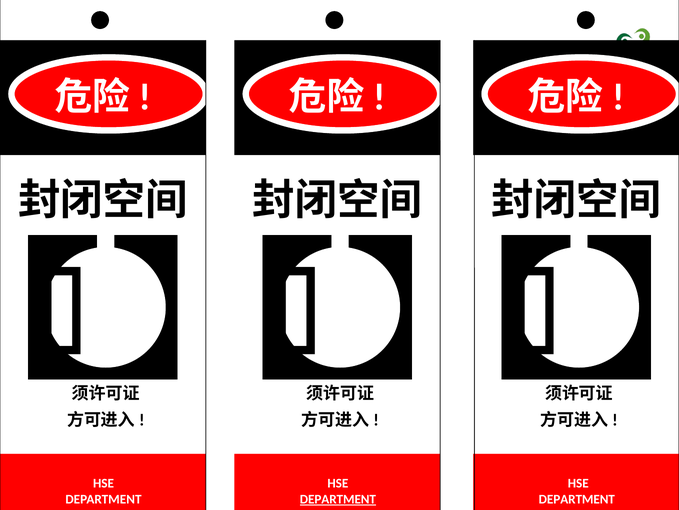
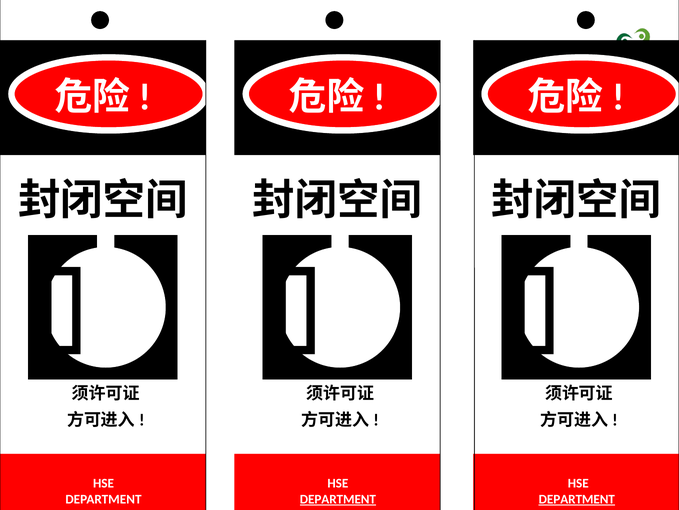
DEPARTMENT underline: none -> present (577, 499)
